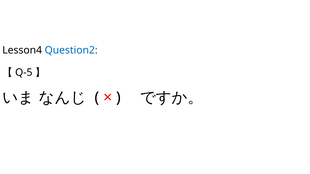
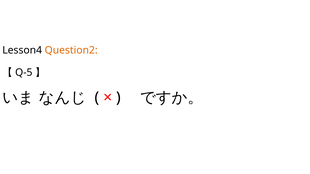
Question2 colour: blue -> orange (71, 50)
